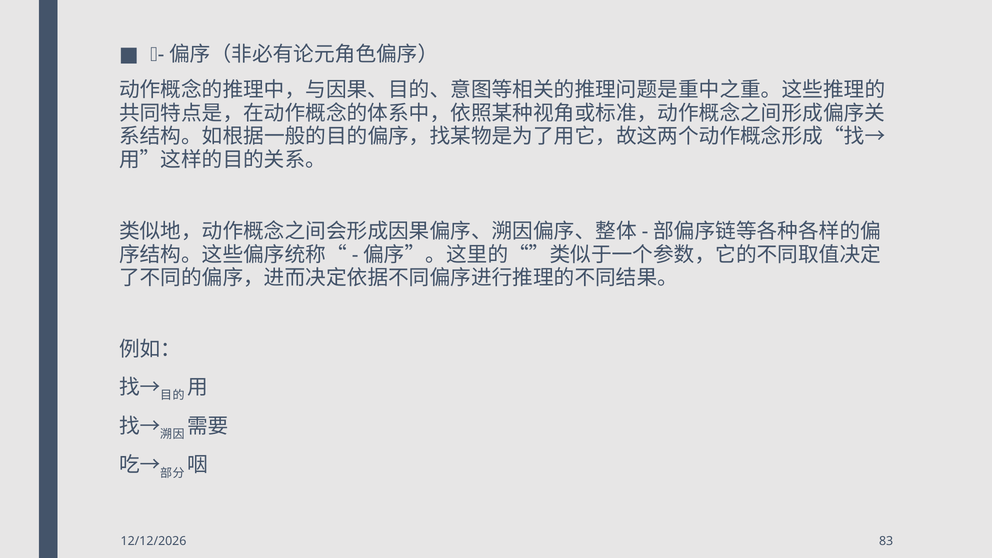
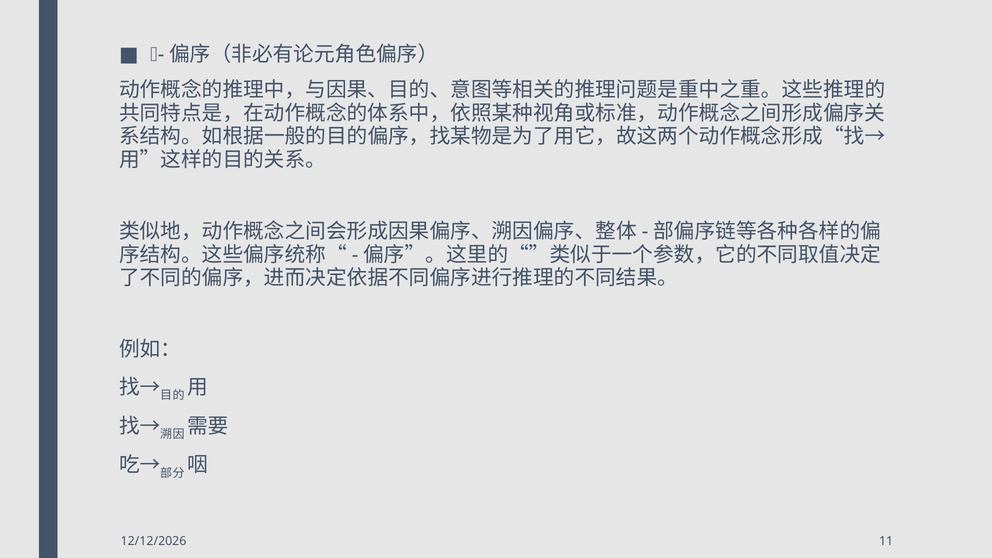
83: 83 -> 11 (886, 541)
